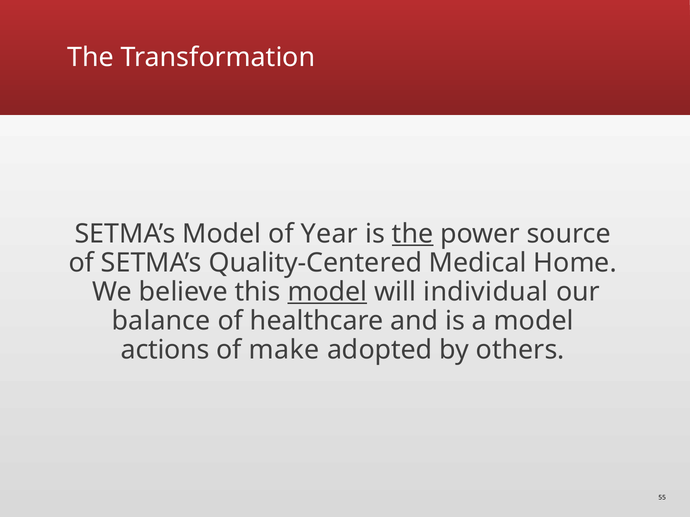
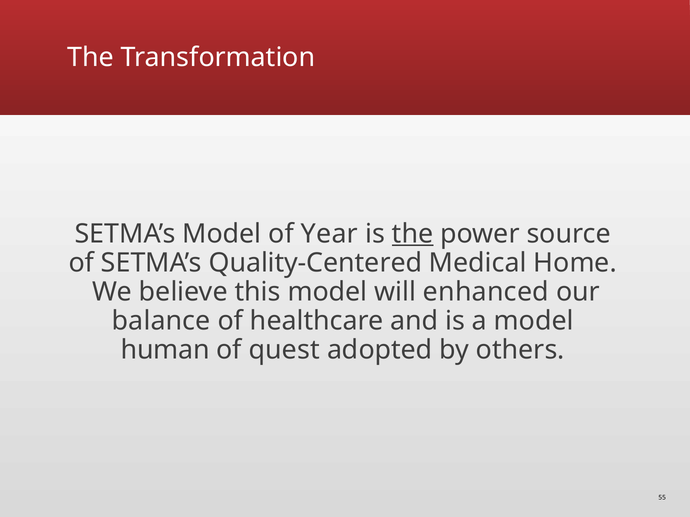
model underline: present -> none (327, 292)
individual: individual -> enhanced (486, 292)
actions: actions -> human (165, 350)
make: make -> quest (284, 350)
